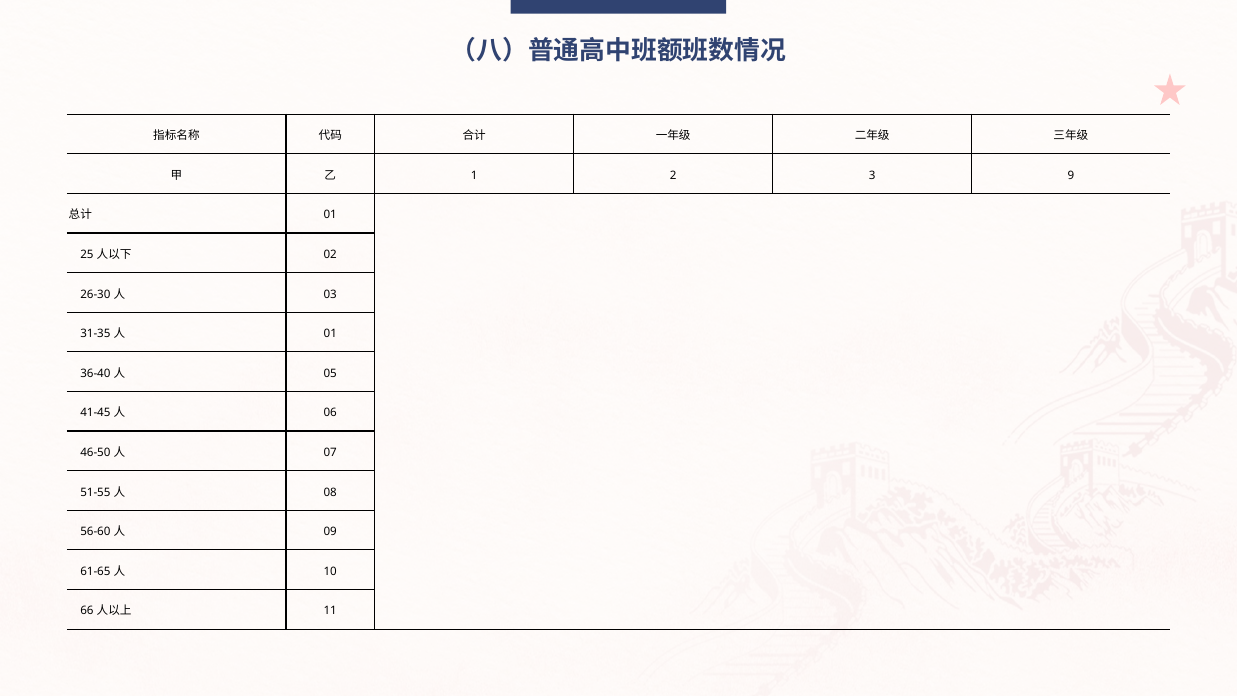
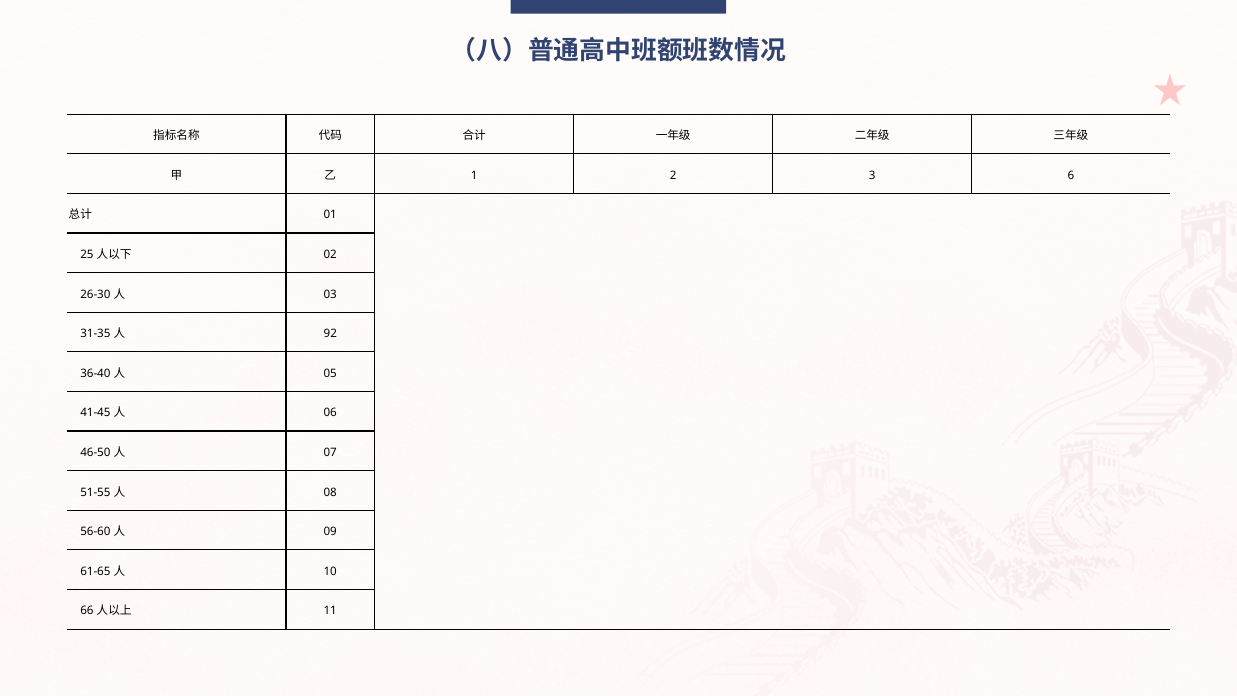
9: 9 -> 6 (1071, 175)
01: 01 -> 92 (330, 334)
